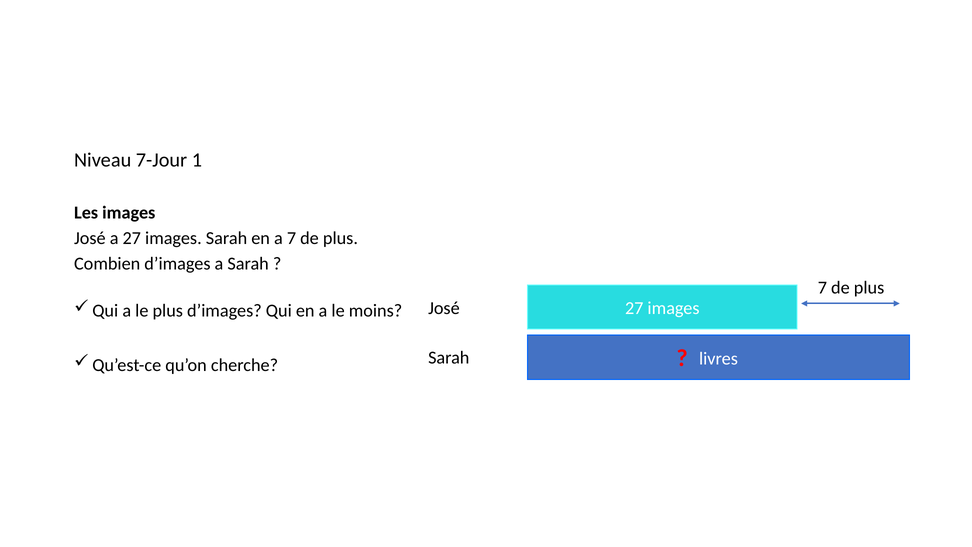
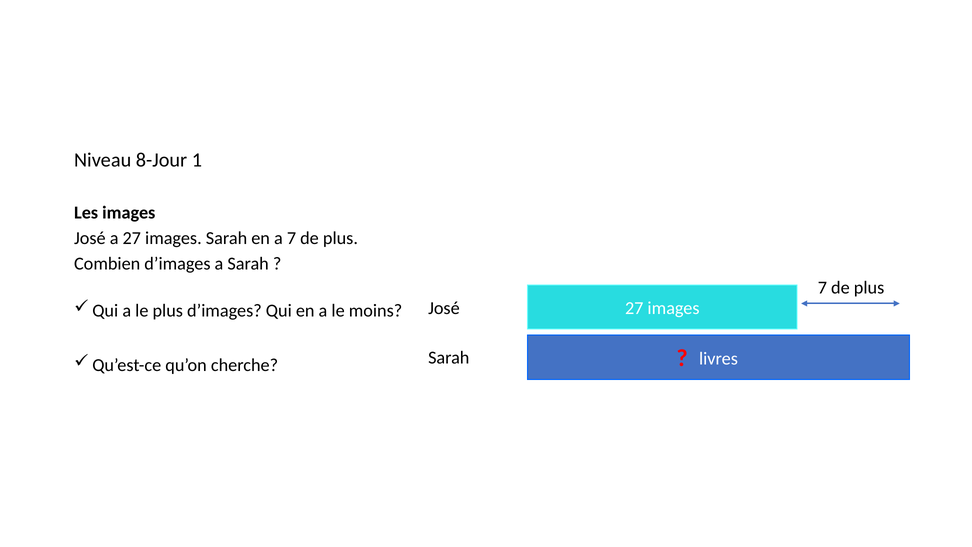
7-Jour: 7-Jour -> 8-Jour (162, 160)
